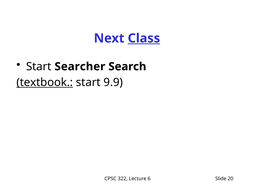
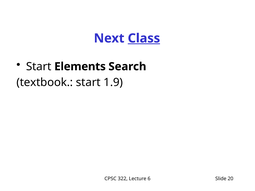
Searcher: Searcher -> Elements (80, 67)
textbook underline: present -> none (45, 82)
9.9: 9.9 -> 1.9 (113, 82)
